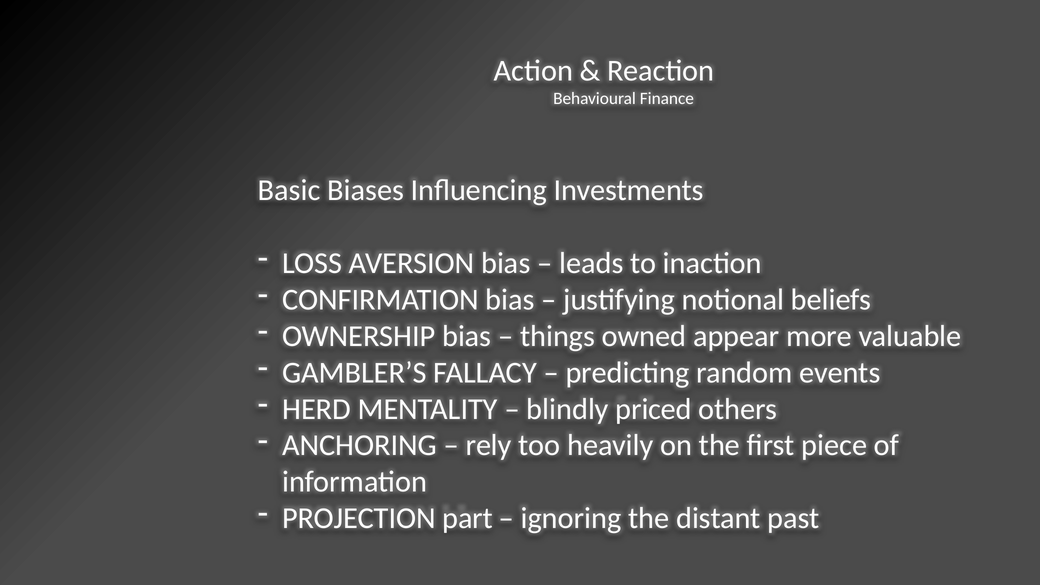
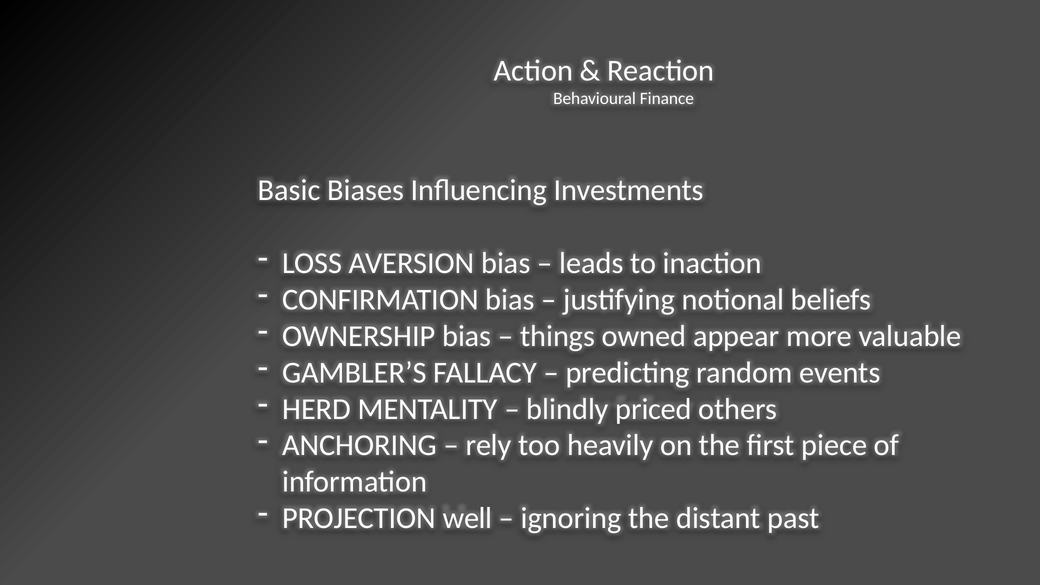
part: part -> well (468, 518)
